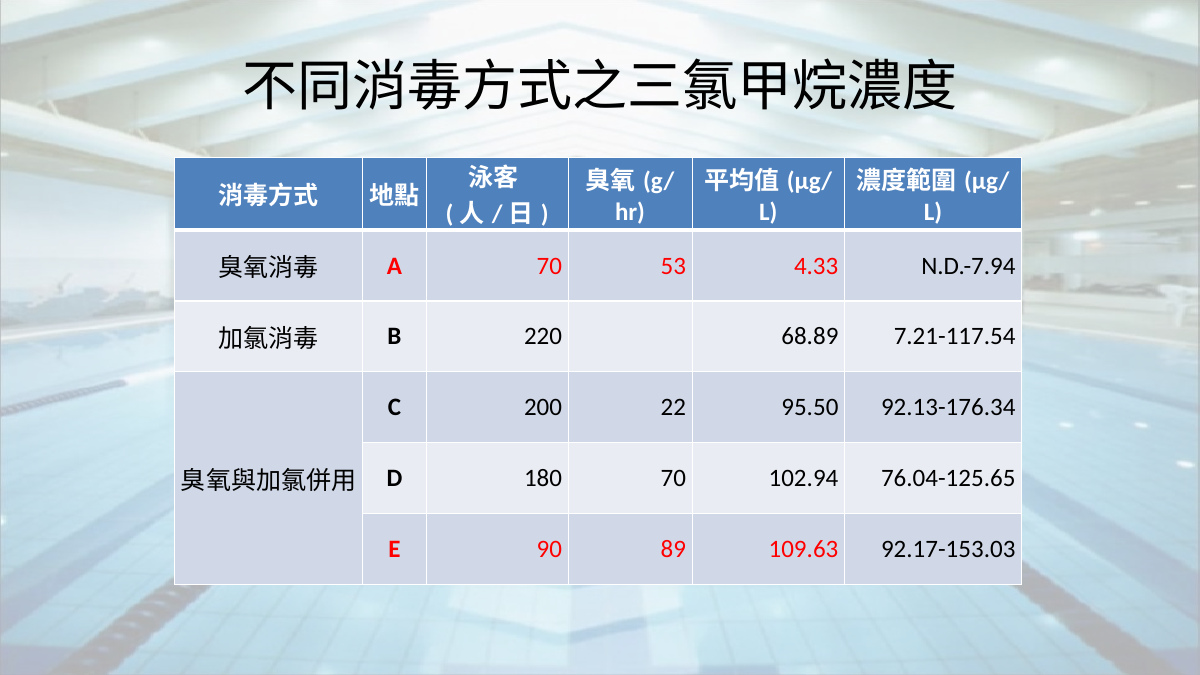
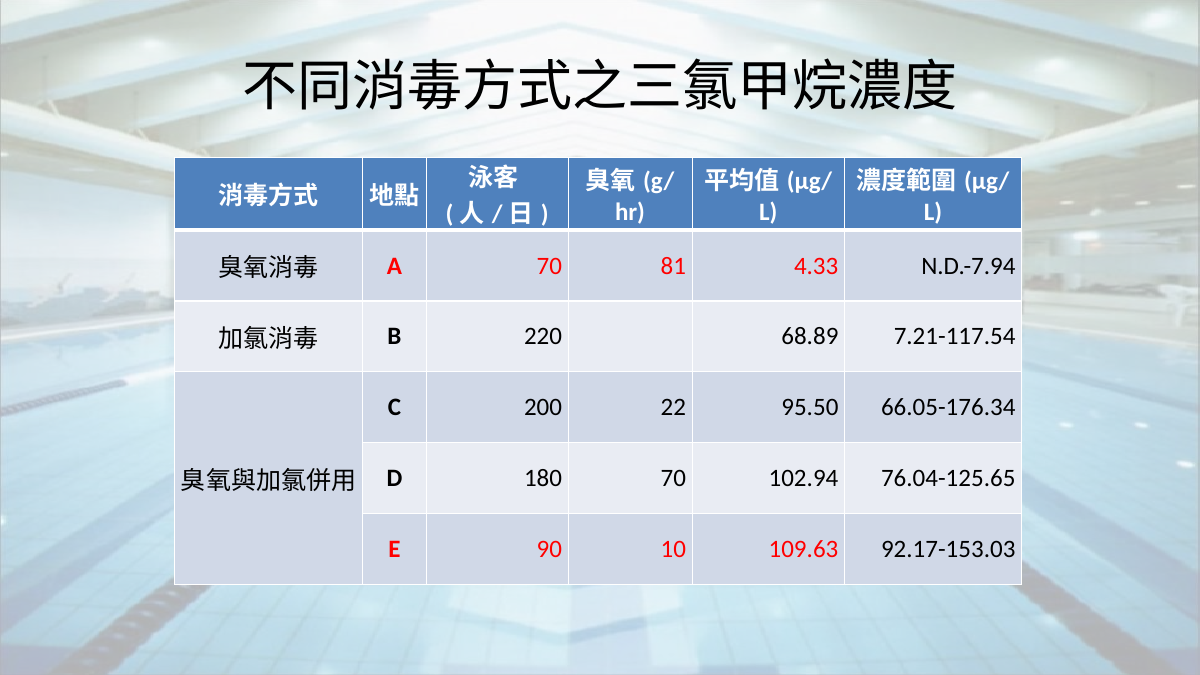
53: 53 -> 81 (673, 266)
92.13-176.34: 92.13-176.34 -> 66.05-176.34 (948, 408)
89: 89 -> 10 (673, 549)
